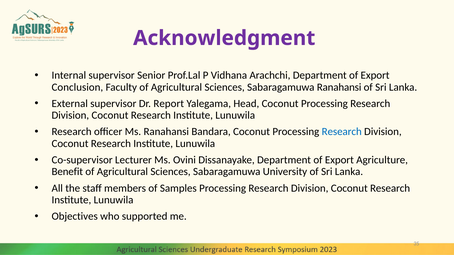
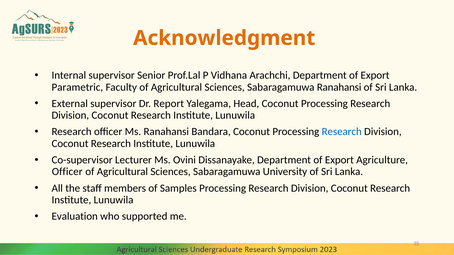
Acknowledgment colour: purple -> orange (224, 38)
Conclusion: Conclusion -> Parametric (77, 87)
Benefit: Benefit -> Officer (67, 172)
Objectives: Objectives -> Evaluation (75, 217)
